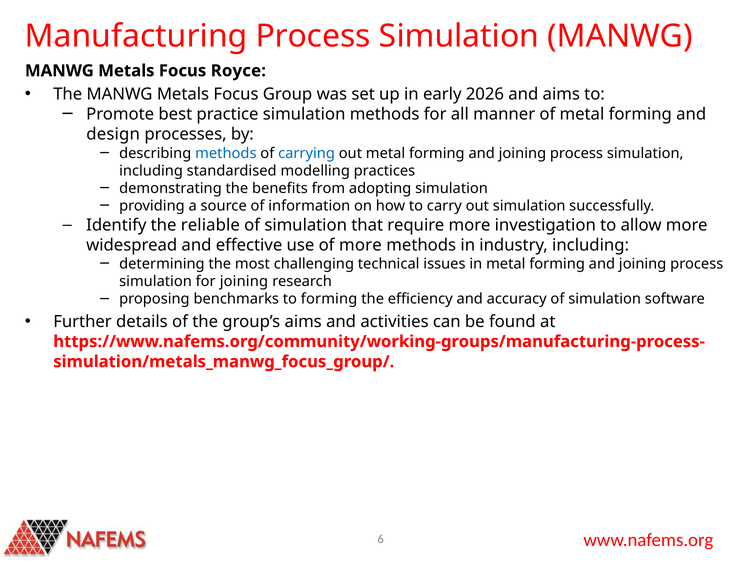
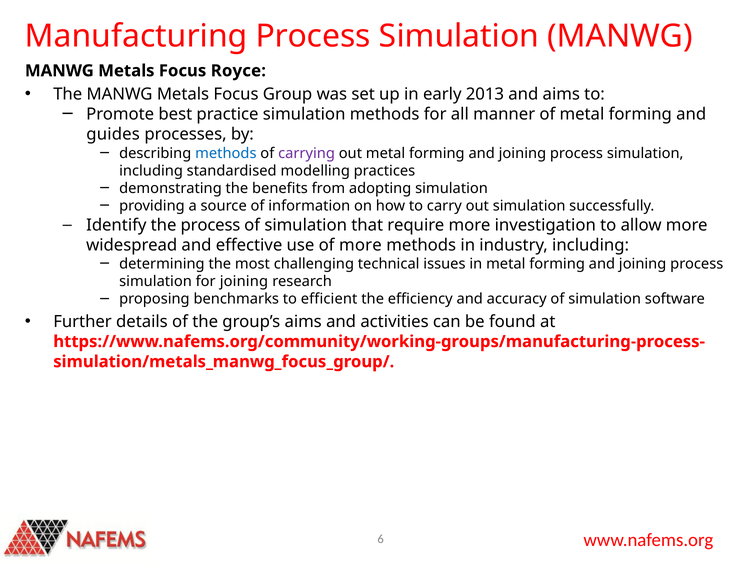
2026: 2026 -> 2013 (485, 94)
design: design -> guides (113, 134)
carrying colour: blue -> purple (307, 153)
the reliable: reliable -> process (210, 225)
to forming: forming -> efficient (329, 299)
